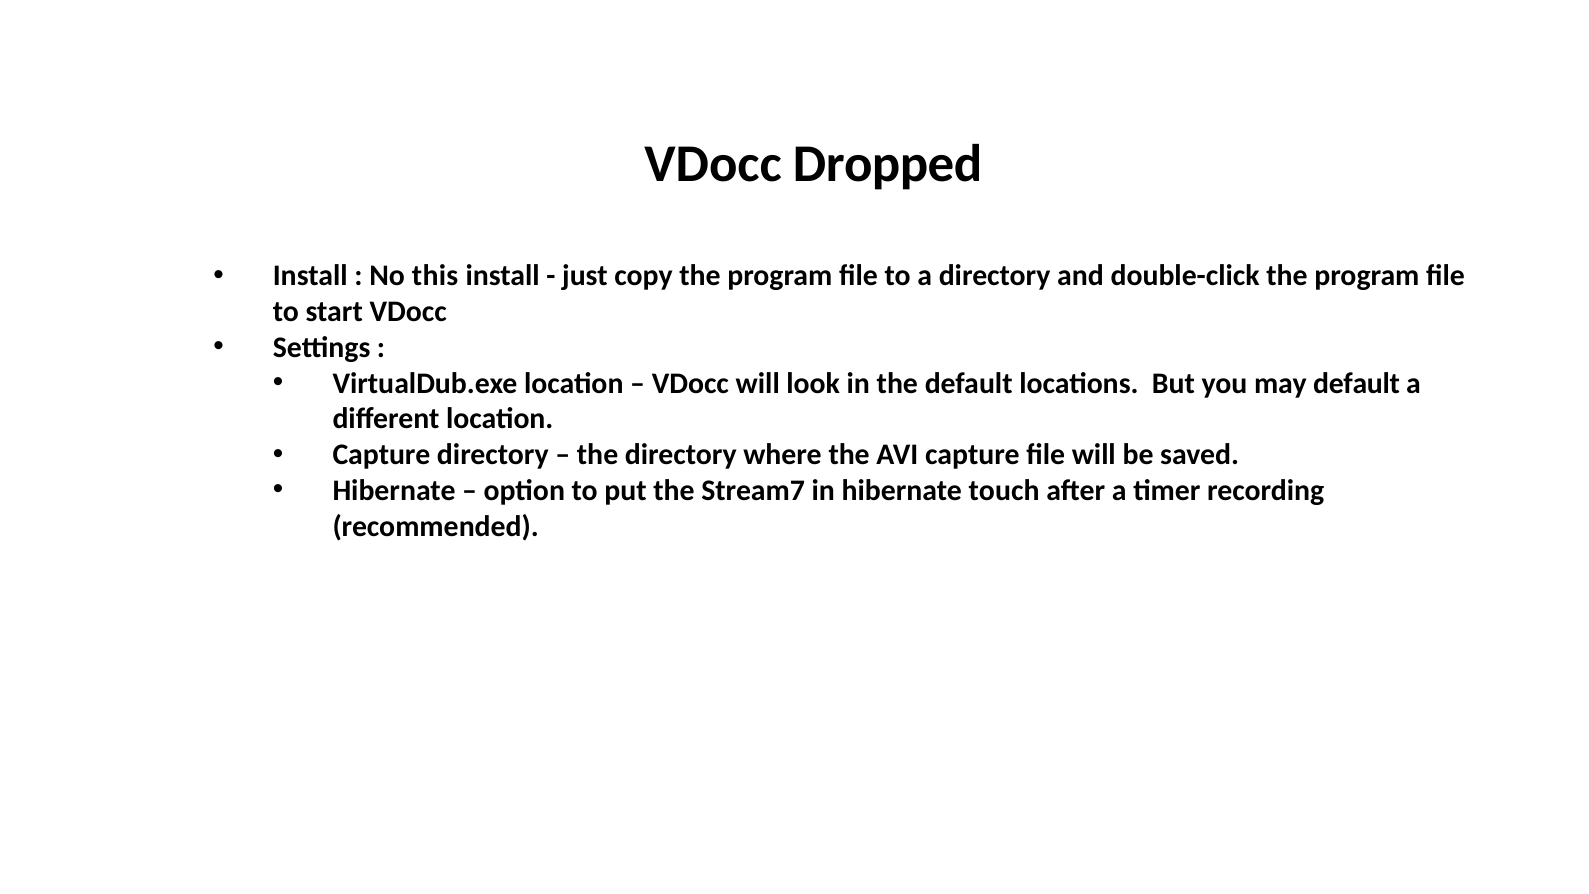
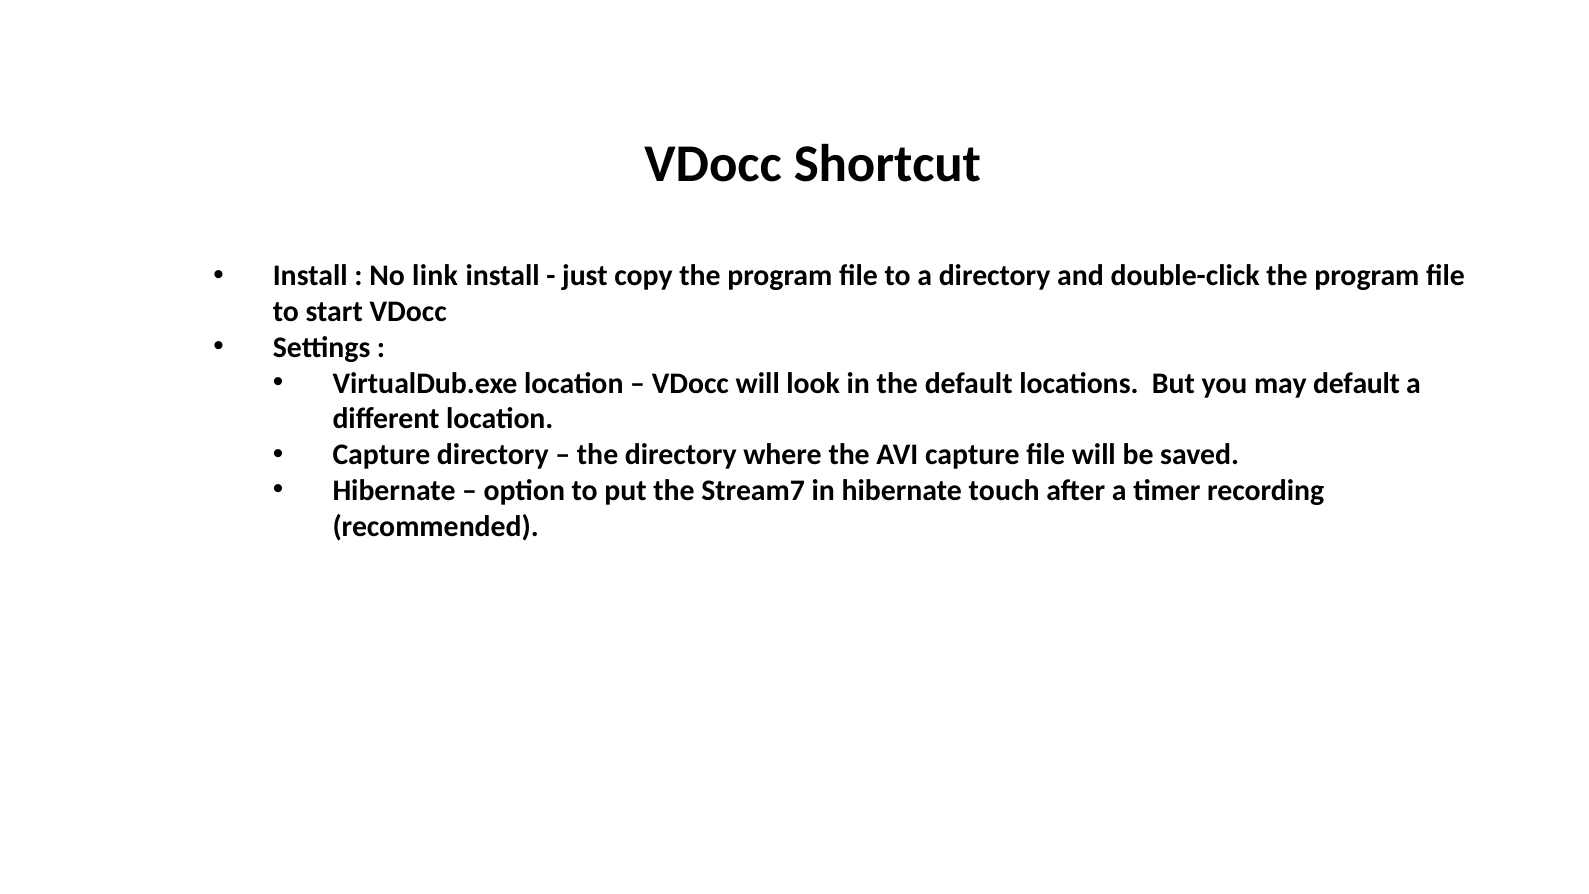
Dropped: Dropped -> Shortcut (887, 164)
this: this -> link (435, 276)
